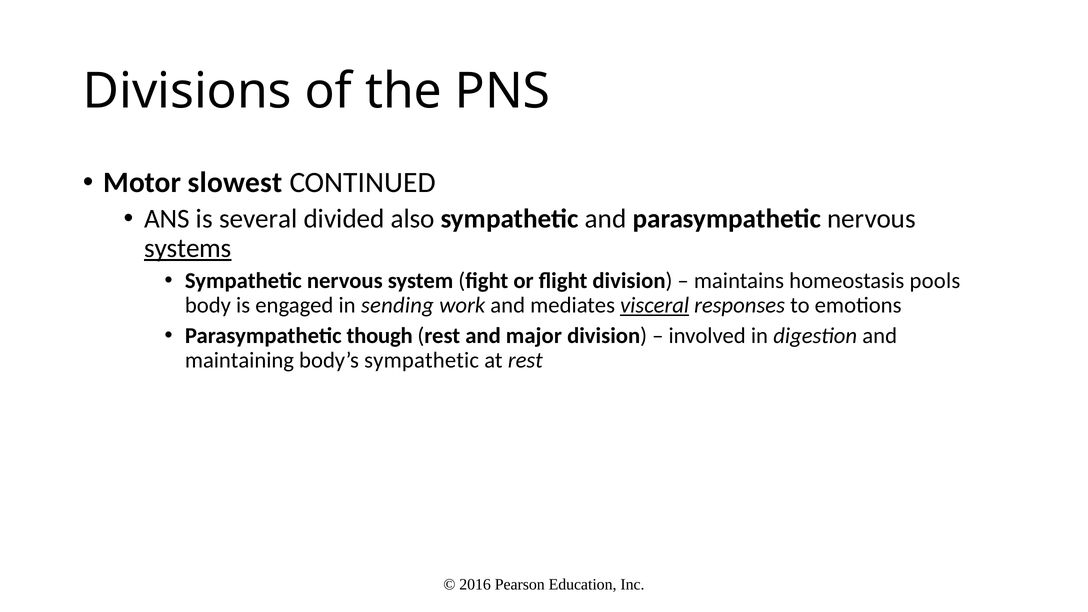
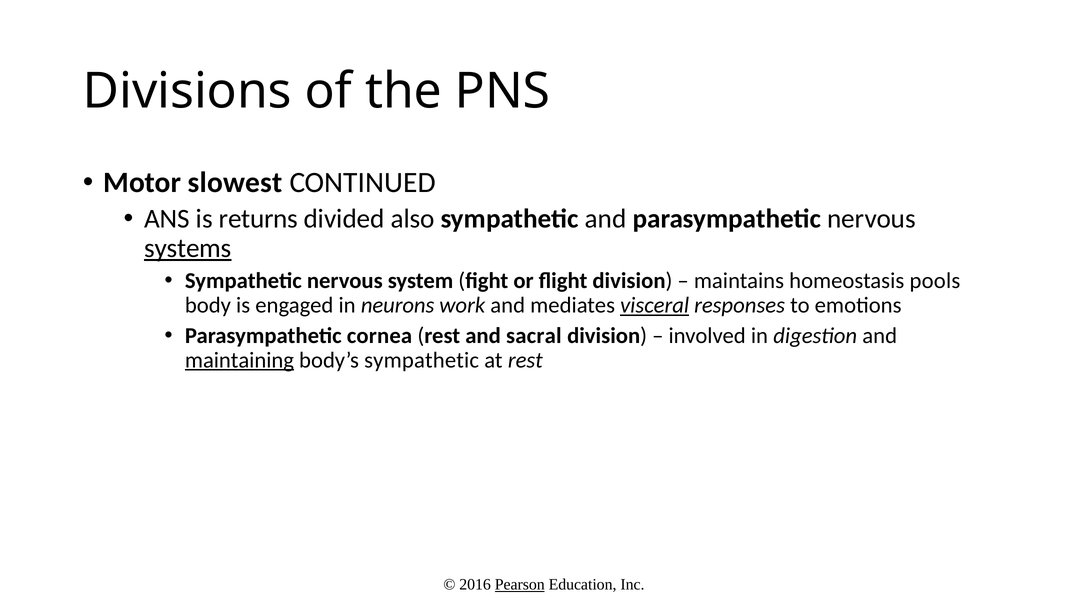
several: several -> returns (258, 219)
sending: sending -> neurons (398, 305)
though: though -> cornea (379, 336)
major: major -> sacral (534, 336)
maintaining underline: none -> present (239, 360)
Pearson underline: none -> present (520, 585)
